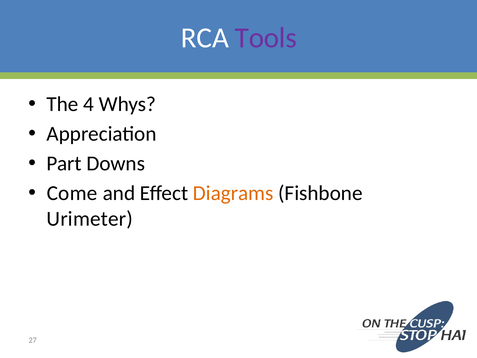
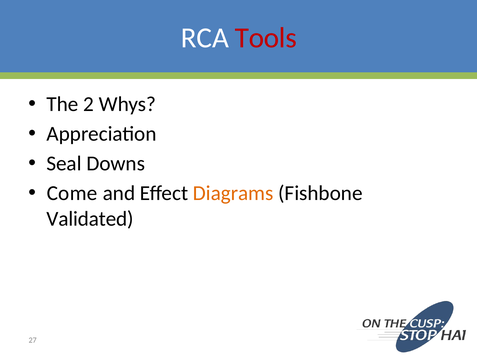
Tools colour: purple -> red (266, 38)
4: 4 -> 2 (89, 104)
Part: Part -> Seal (64, 163)
Urimeter: Urimeter -> Validated (90, 219)
